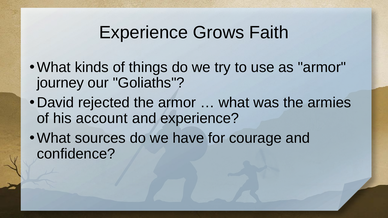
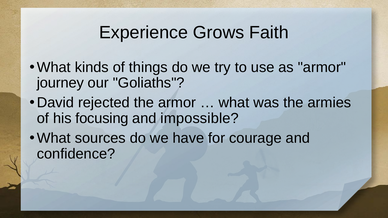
account: account -> focusing (102, 119)
and experience: experience -> impossible (200, 119)
